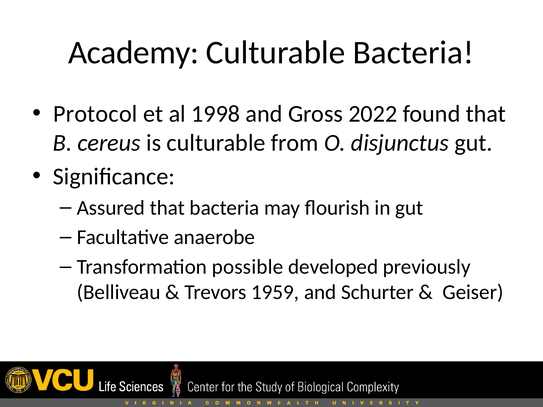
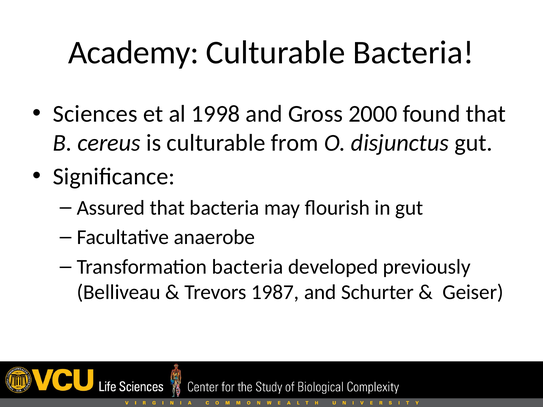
Protocol: Protocol -> Sciences (95, 114)
2022: 2022 -> 2000 (373, 114)
Transformation possible: possible -> bacteria (248, 267)
1959: 1959 -> 1987 (275, 292)
